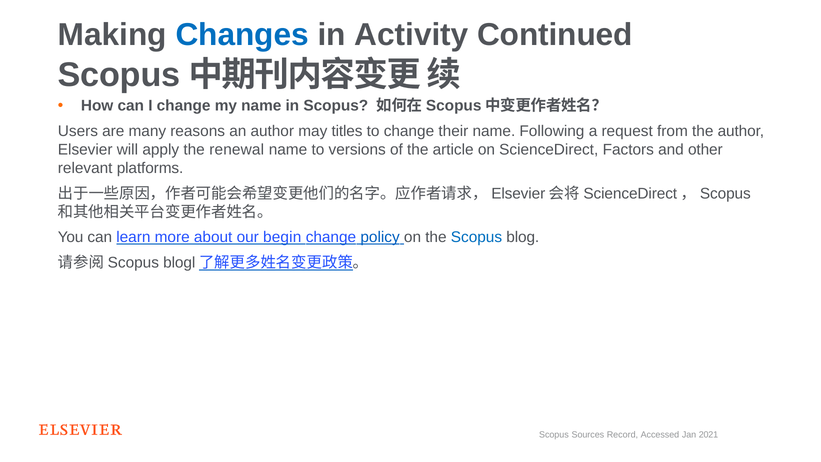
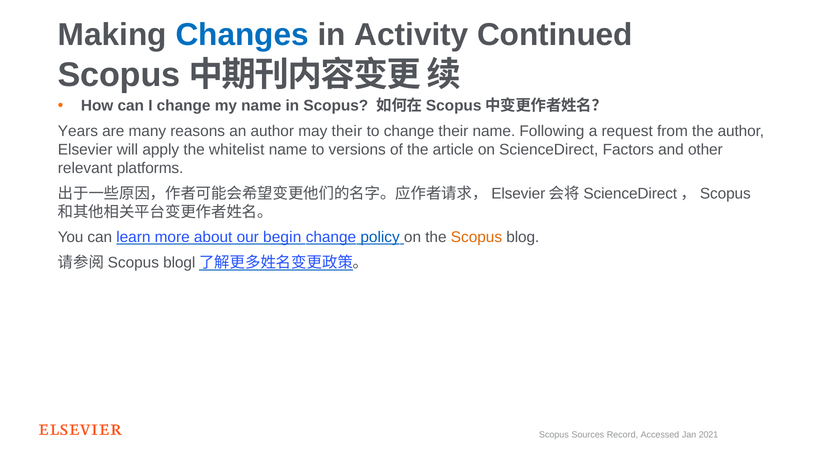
Users: Users -> Years (78, 131)
may titles: titles -> their (347, 131)
renewal: renewal -> whitelist (237, 150)
Scopus colour: blue -> orange (476, 237)
